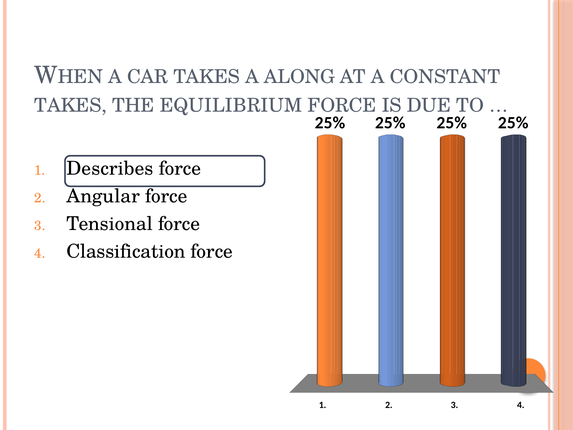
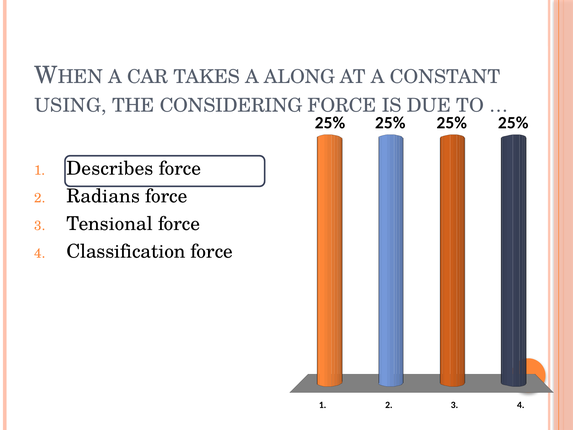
TAKES: TAKES -> USING (70, 105)
EQUILIBRIUM: EQUILIBRIUM -> CONSIDERING (231, 105)
Angular: Angular -> Radians (103, 196)
